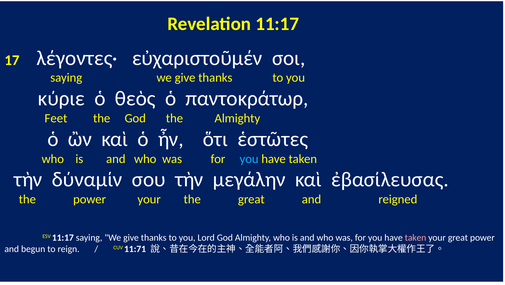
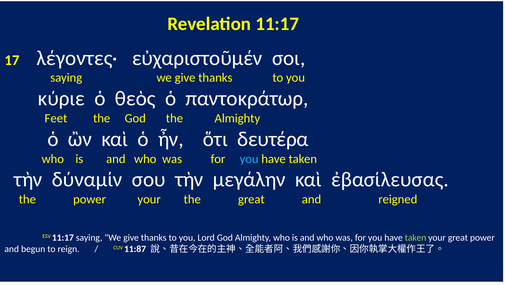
ἑστῶτες: ἑστῶτες -> δευτέρα (273, 139)
taken colour: pink -> light green (416, 238)
11:71: 11:71 -> 11:87 (135, 249)
